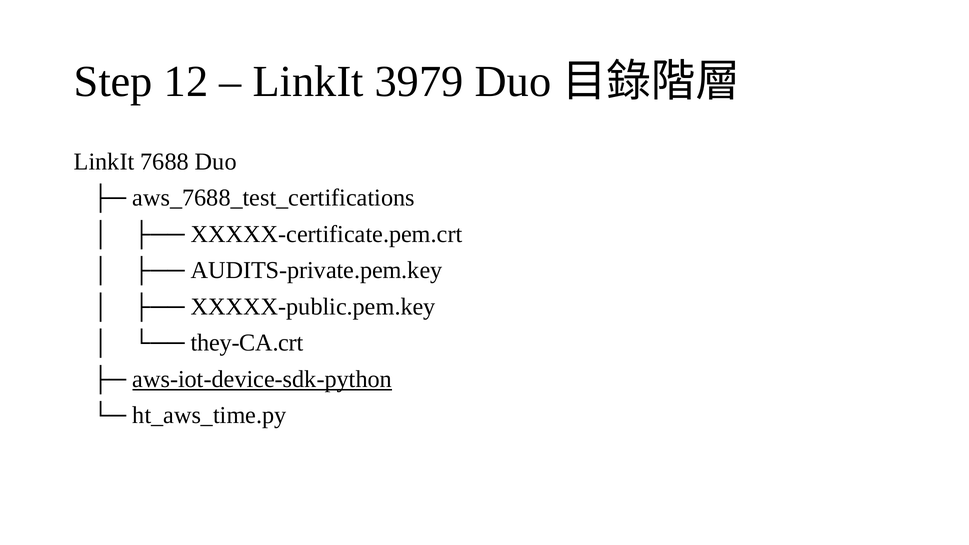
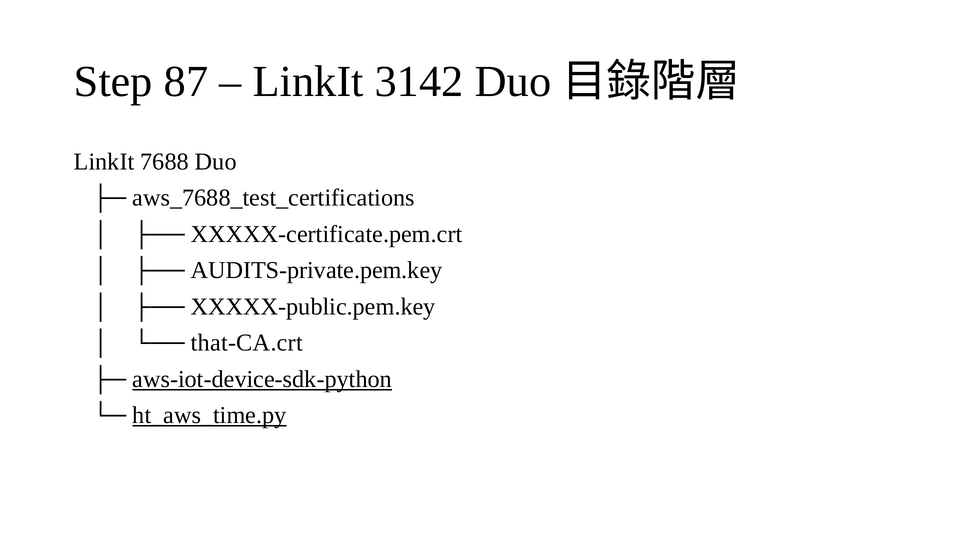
12: 12 -> 87 (186, 81)
3979: 3979 -> 3142 (419, 81)
they-CA.crt: they-CA.crt -> that-CA.crt (247, 343)
ht_aws_time.py underline: none -> present (209, 415)
